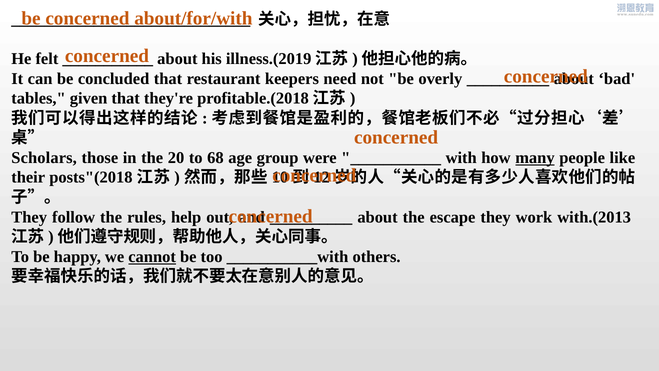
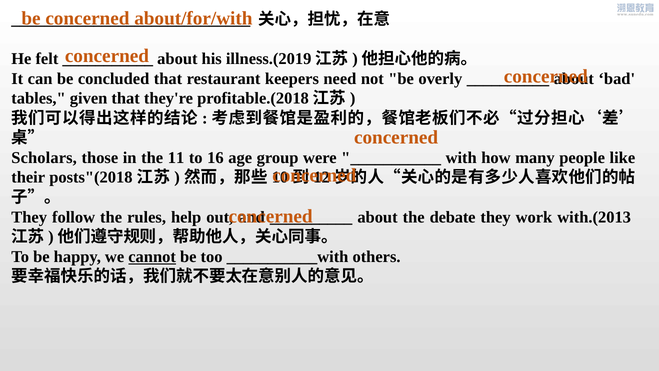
20: 20 -> 11 (176, 158)
68: 68 -> 16 (215, 158)
many underline: present -> none (535, 158)
escape: escape -> debate (453, 217)
